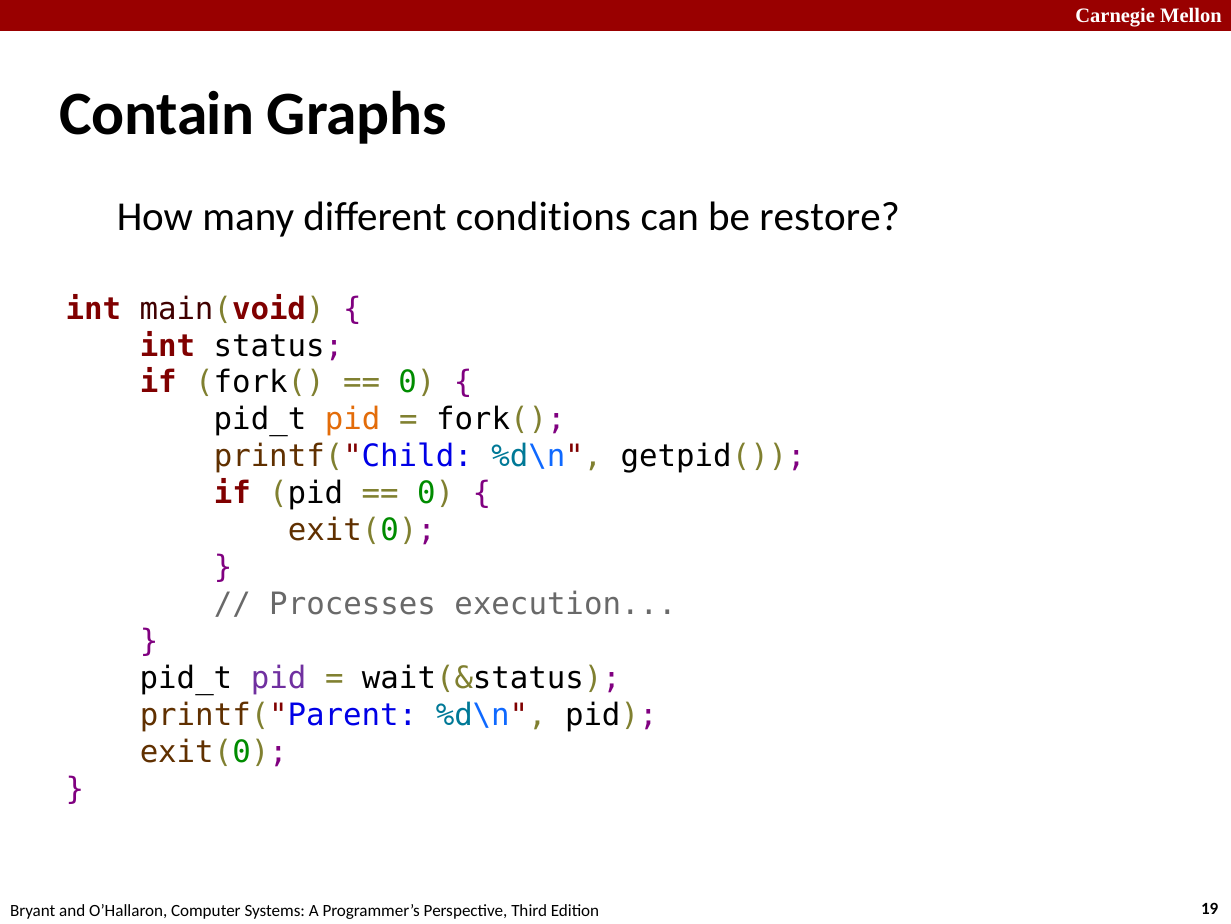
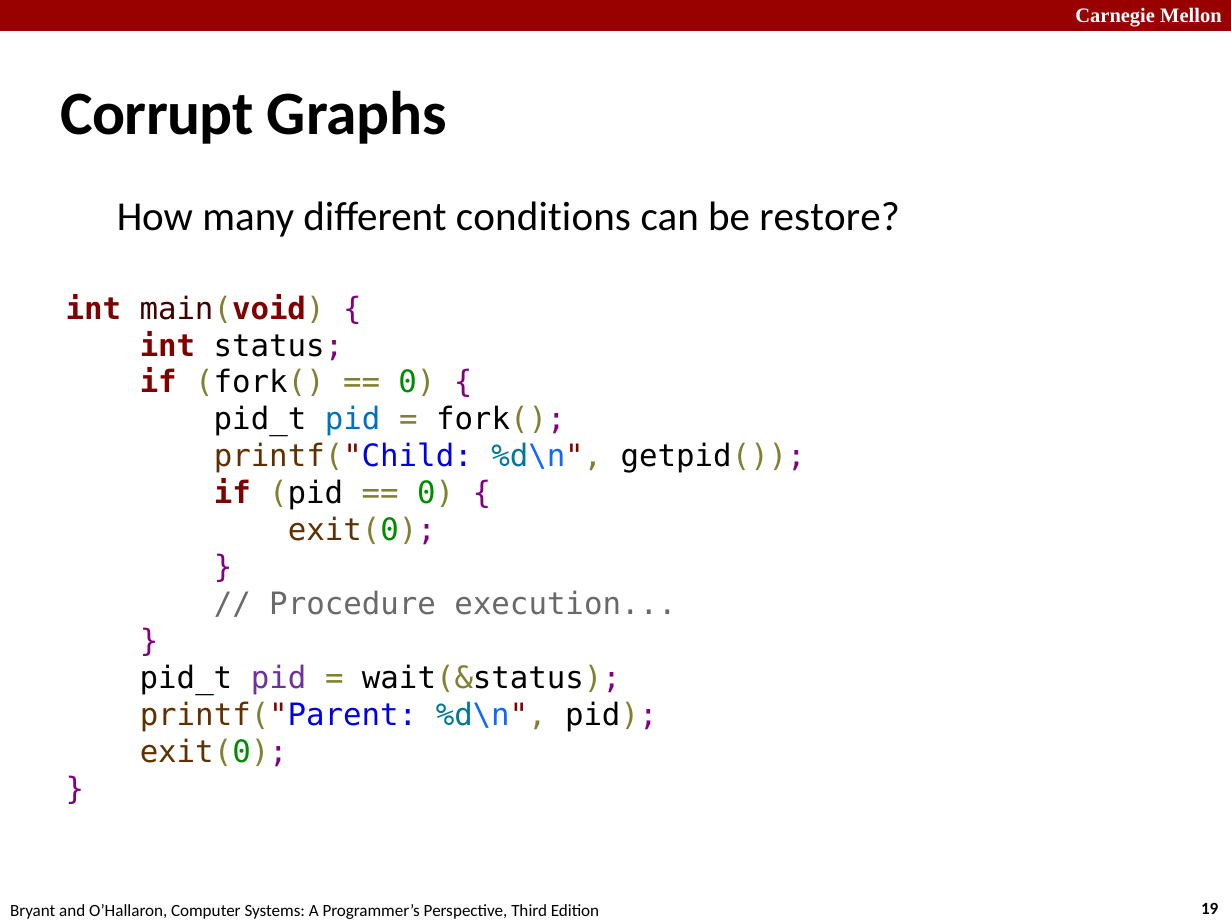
Contain: Contain -> Corrupt (157, 114)
pid colour: orange -> blue (353, 419)
Processes: Processes -> Procedure (353, 604)
